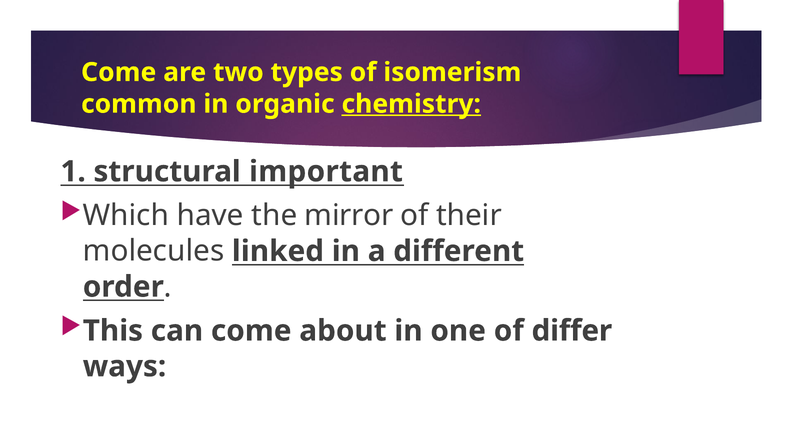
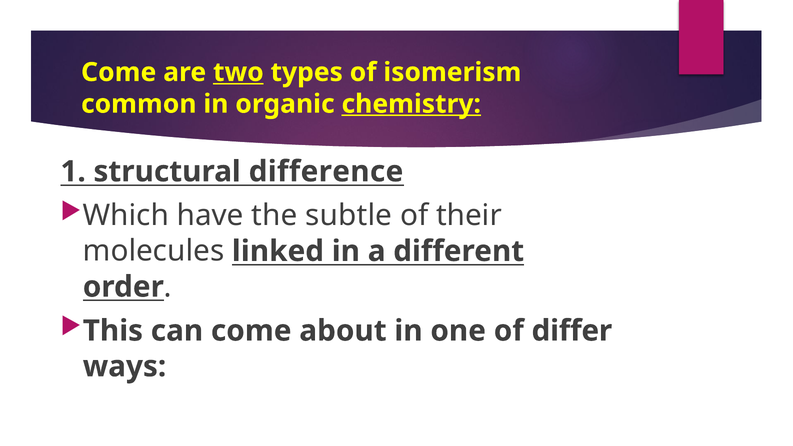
two underline: none -> present (238, 72)
important: important -> difference (326, 172)
mirror: mirror -> subtle (349, 216)
